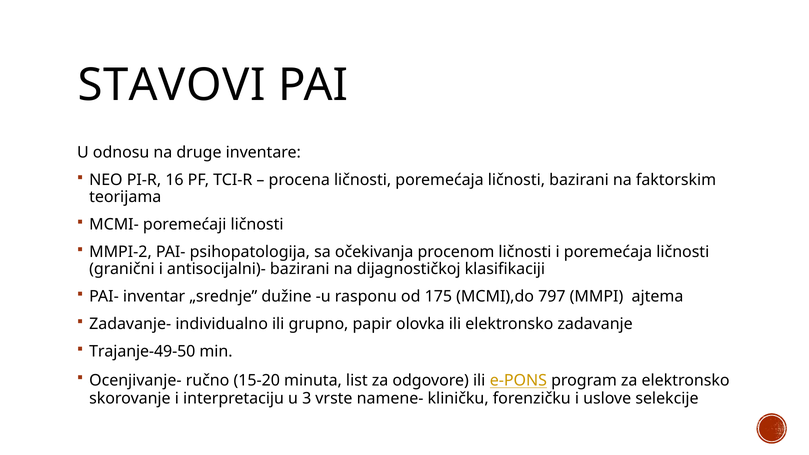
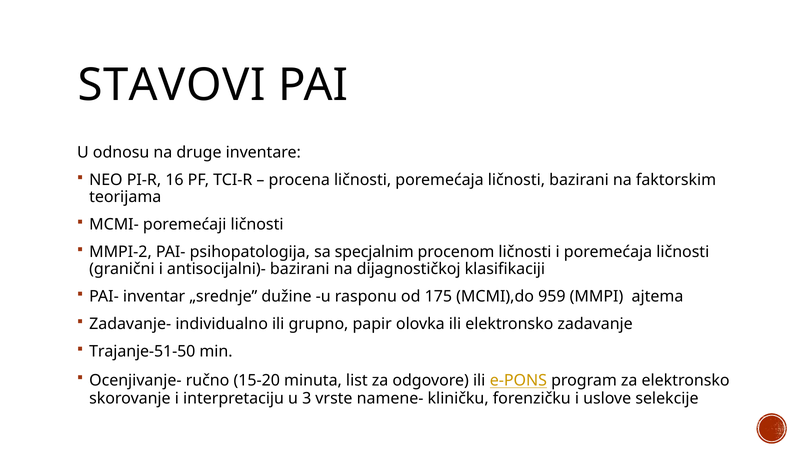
očekivanja: očekivanja -> specjalnim (374, 252)
797: 797 -> 959 (552, 297)
Trajanje-49-50: Trajanje-49-50 -> Trajanje-51-50 (142, 351)
